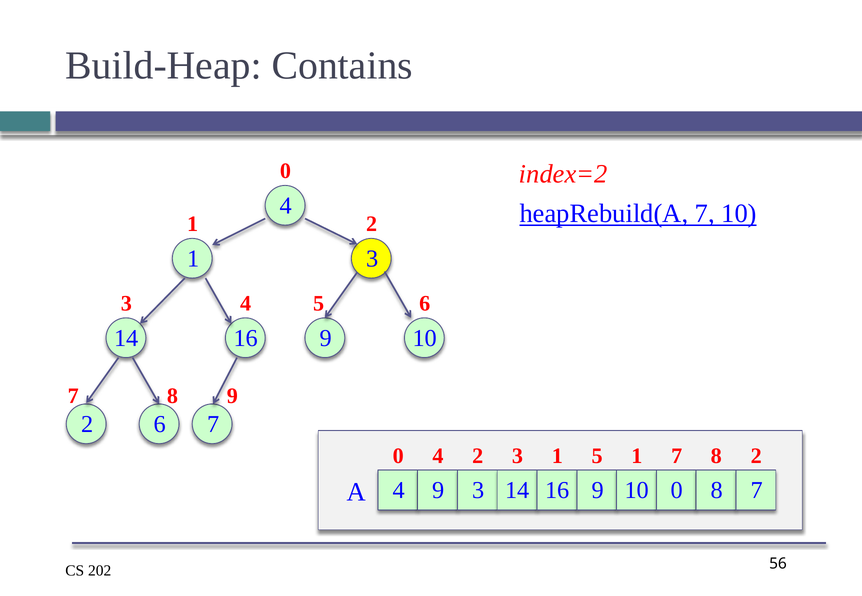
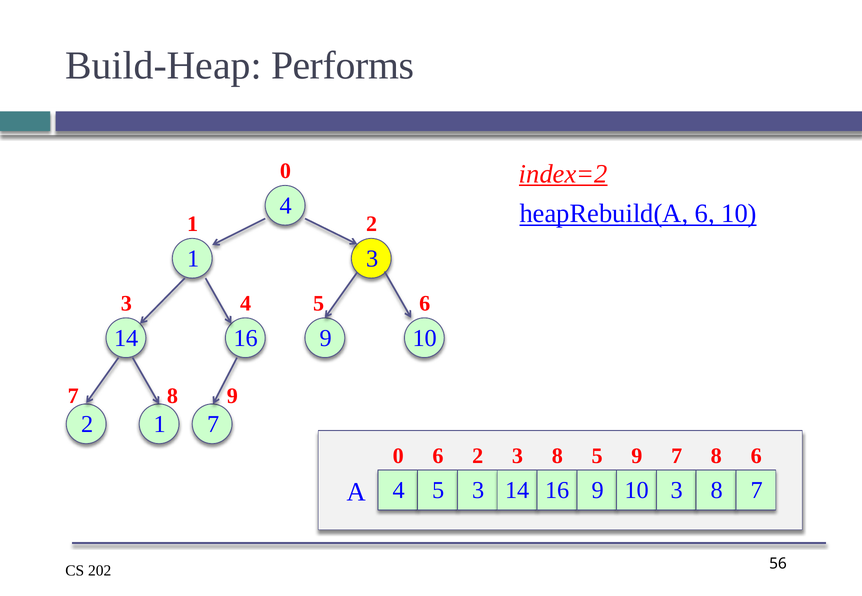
Contains: Contains -> Performs (343, 66)
index=2 underline: none -> present (563, 174)
heapRebuild(A 7: 7 -> 6 (705, 214)
2 6: 6 -> 1 (160, 425)
0 4: 4 -> 6 (438, 456)
3 1: 1 -> 8 (557, 456)
1: 1 -> 9 (637, 456)
2: 2 -> 6 (756, 456)
9: 9 -> 5 (439, 491)
3 0: 0 -> 3 (677, 491)
